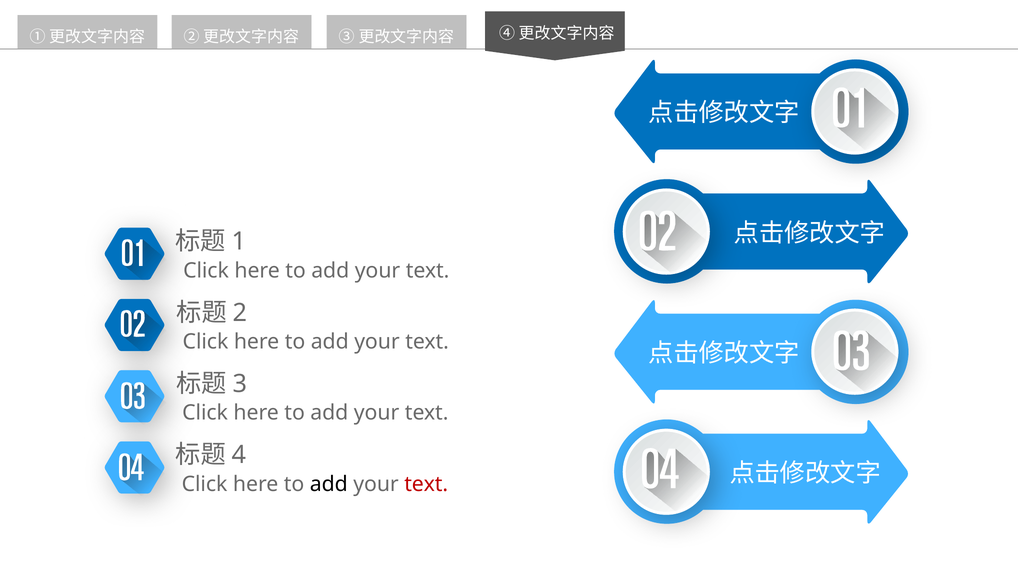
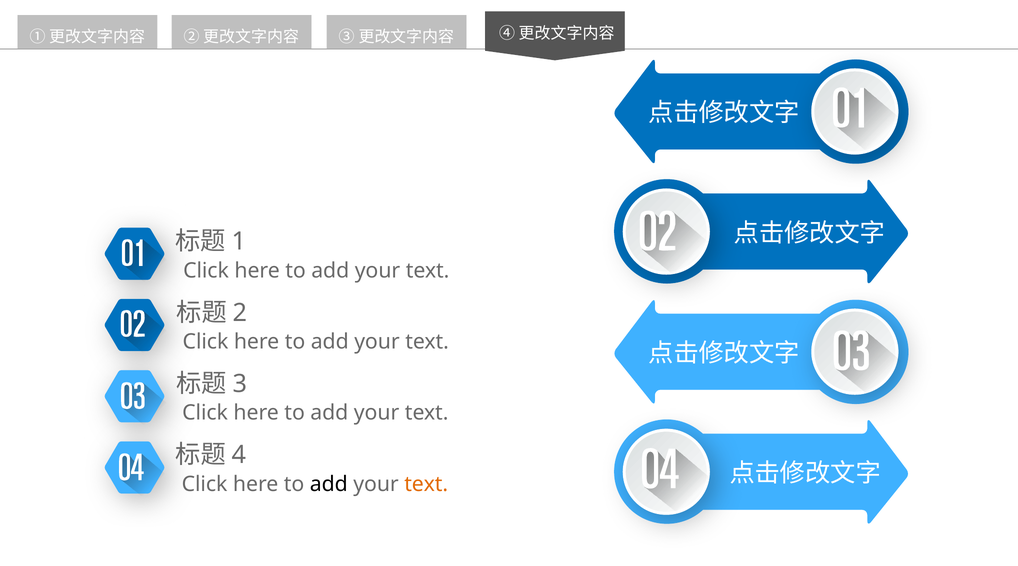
text colour: red -> orange (426, 484)
